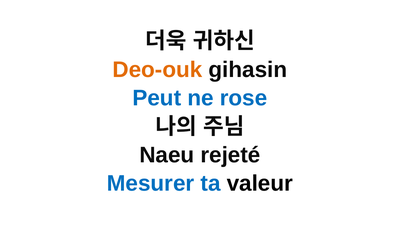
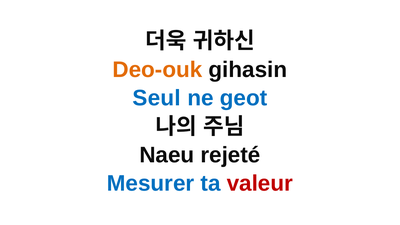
Peut: Peut -> Seul (157, 98)
rose: rose -> geot (244, 98)
valeur colour: black -> red (260, 184)
